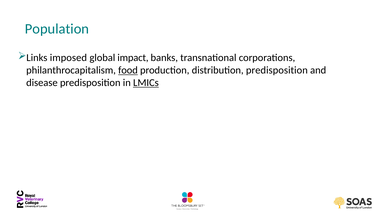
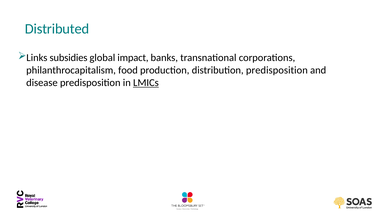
Population: Population -> Distributed (57, 29)
imposed: imposed -> subsidies (68, 58)
food underline: present -> none (128, 70)
